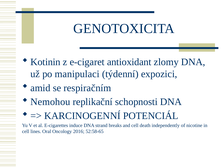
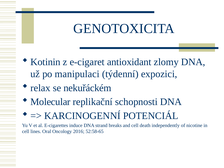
amid: amid -> relax (40, 88)
respiračním: respiračním -> nekuřáckém (87, 88)
Nemohou: Nemohou -> Molecular (50, 102)
